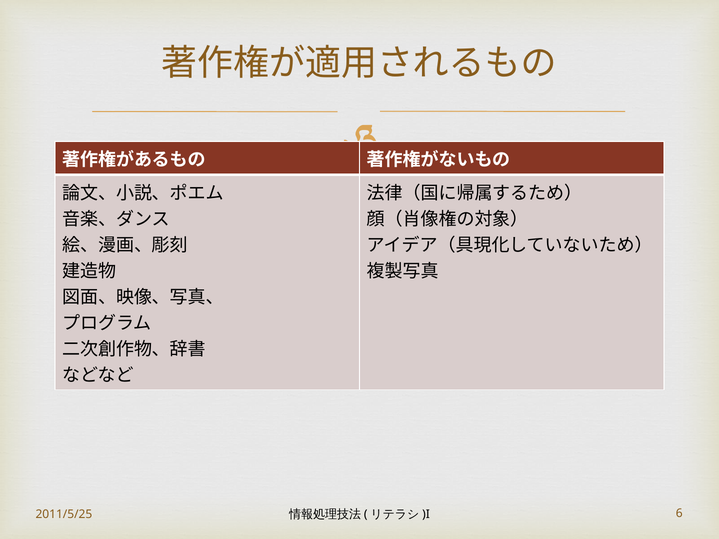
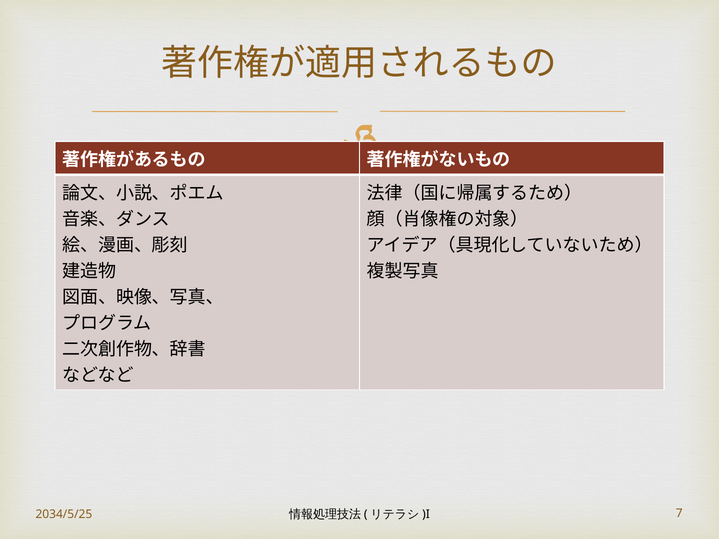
2011/5/25: 2011/5/25 -> 2034/5/25 (64, 515)
6: 6 -> 7 (679, 514)
